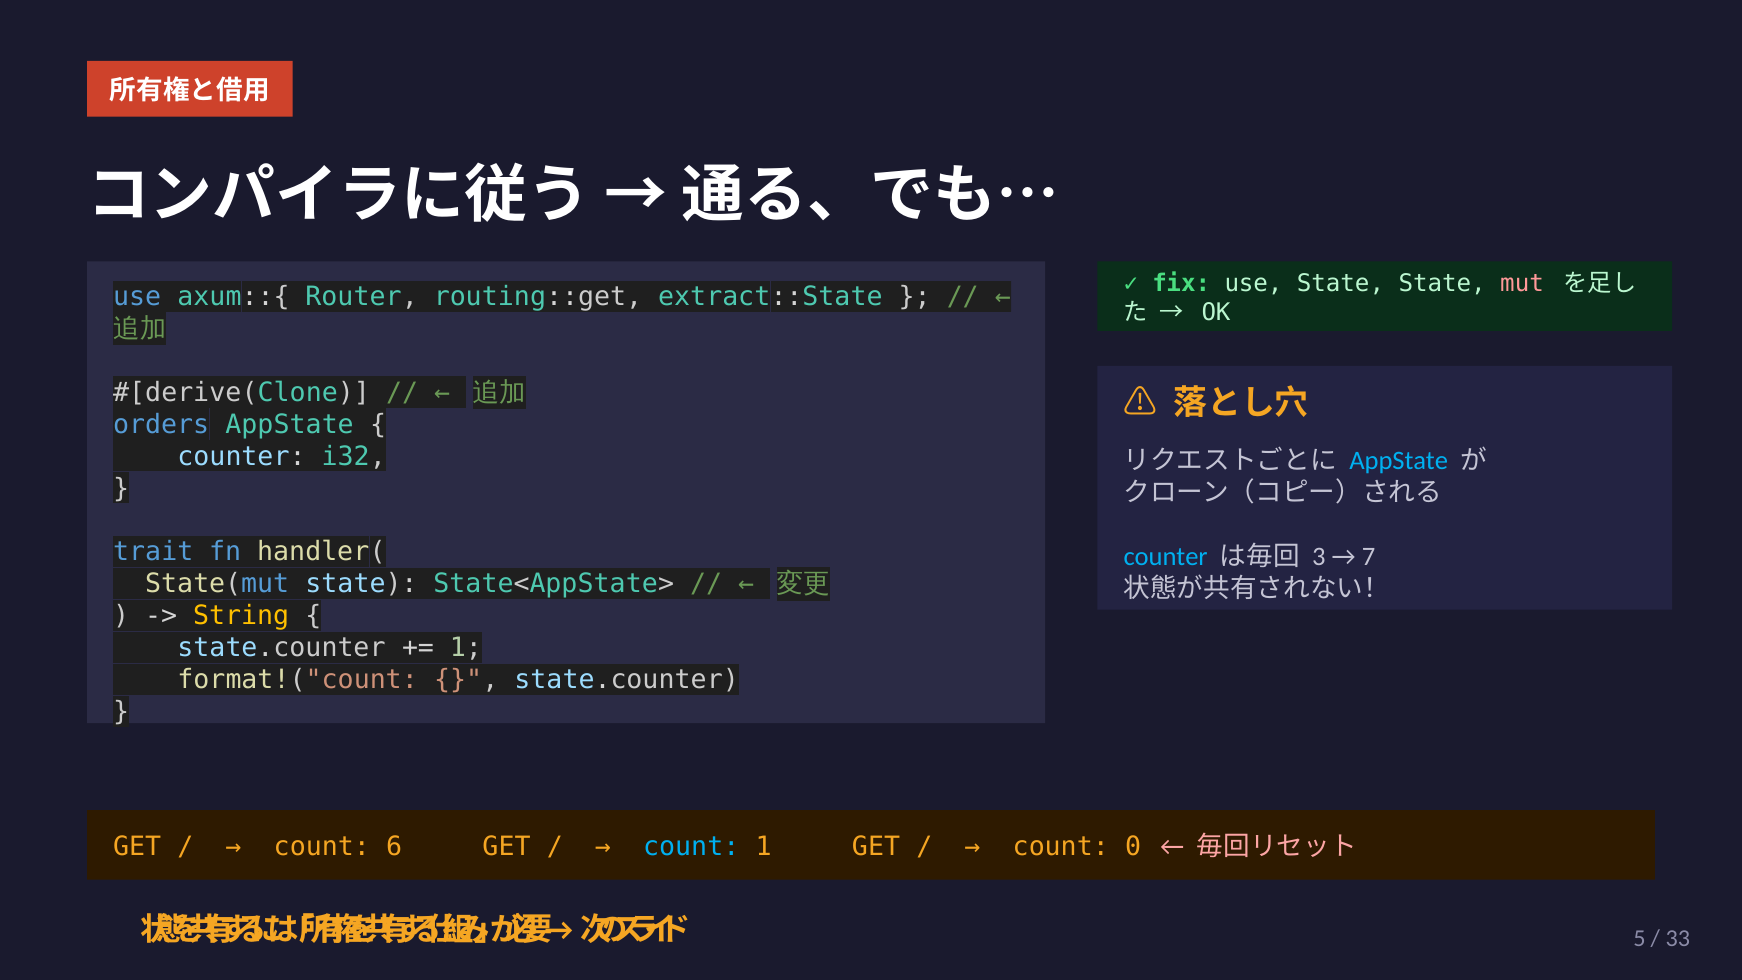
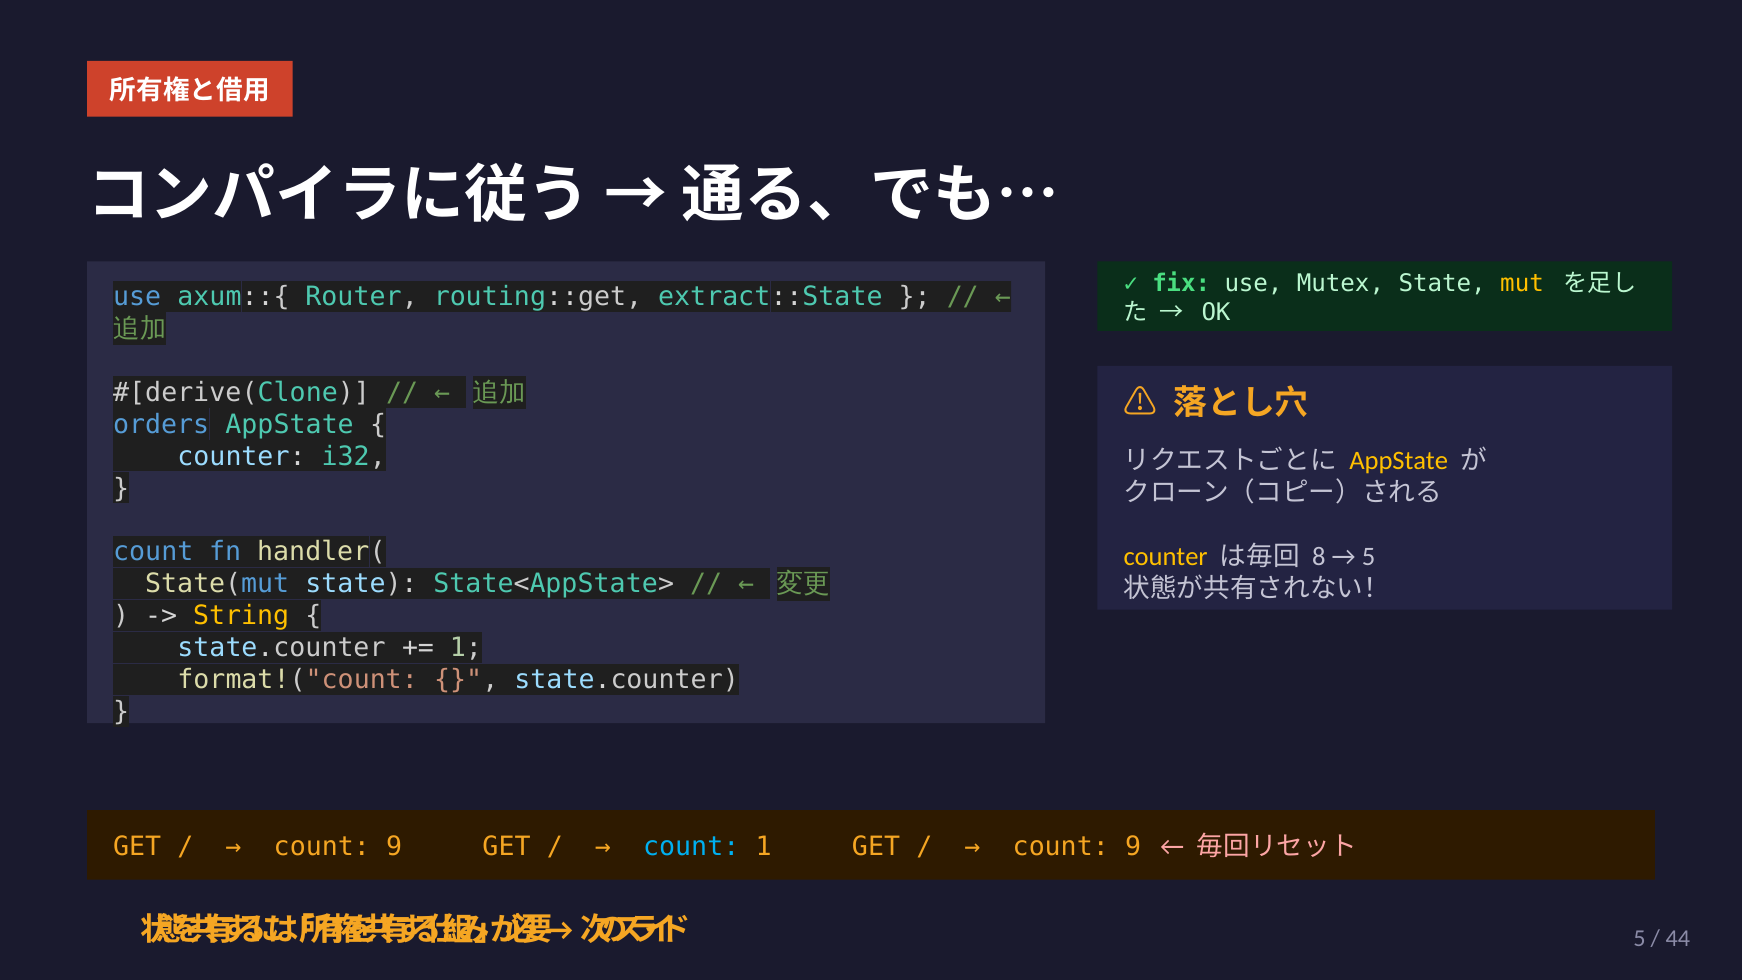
use State: State -> Mutex (1340, 283)
mut colour: pink -> yellow (1522, 283)
AppState colour: light blue -> yellow (1399, 460)
trait: trait -> count (153, 552)
counter colour: light blue -> yellow (1166, 556)
3: 3 -> 8 (1319, 556)
7: 7 -> 5 (1369, 556)
6: 6 -> 9 (394, 847)
0: 0 -> 9 (1133, 847)
33: 33 -> 44 (1678, 938)
